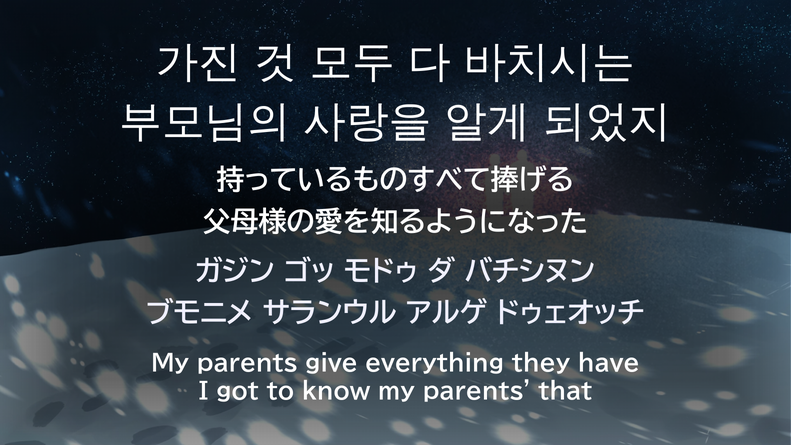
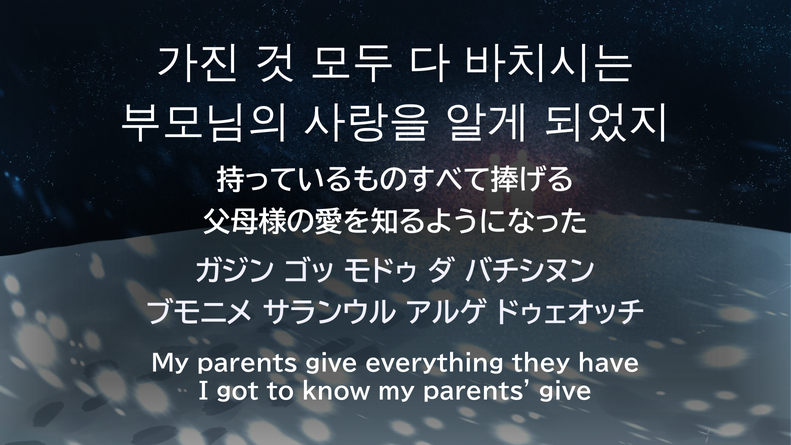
know my parents that: that -> give (565, 391)
